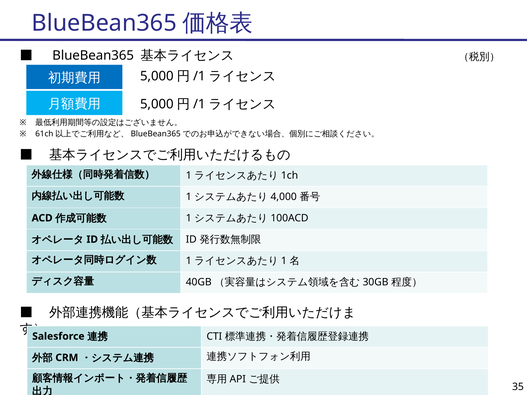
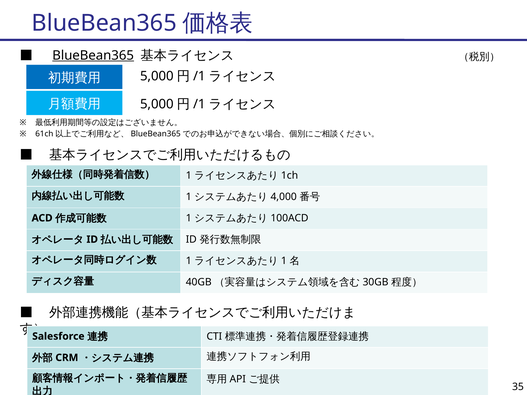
BlueBean365 underline: none -> present (93, 55)
